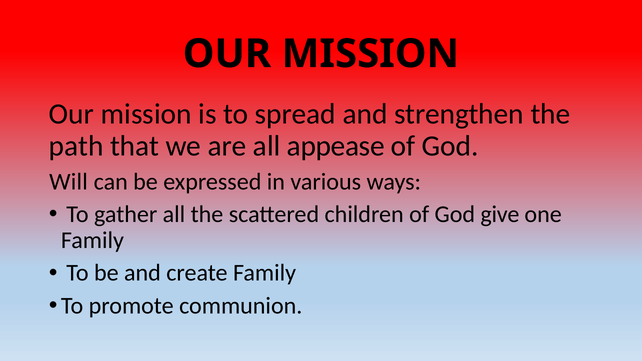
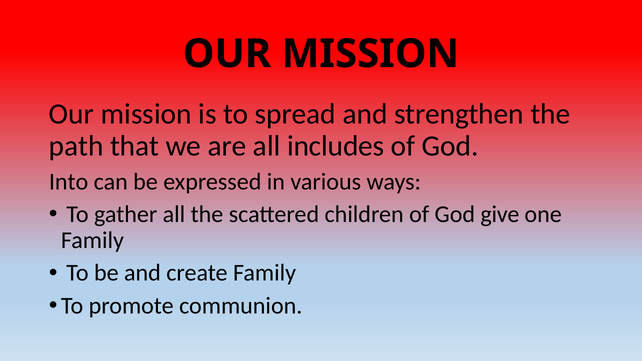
appease: appease -> includes (336, 146)
Will: Will -> Into (69, 182)
